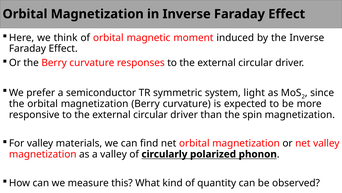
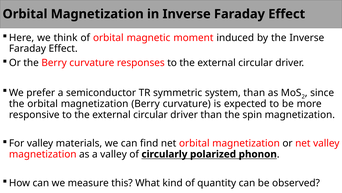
system light: light -> than (254, 93)
